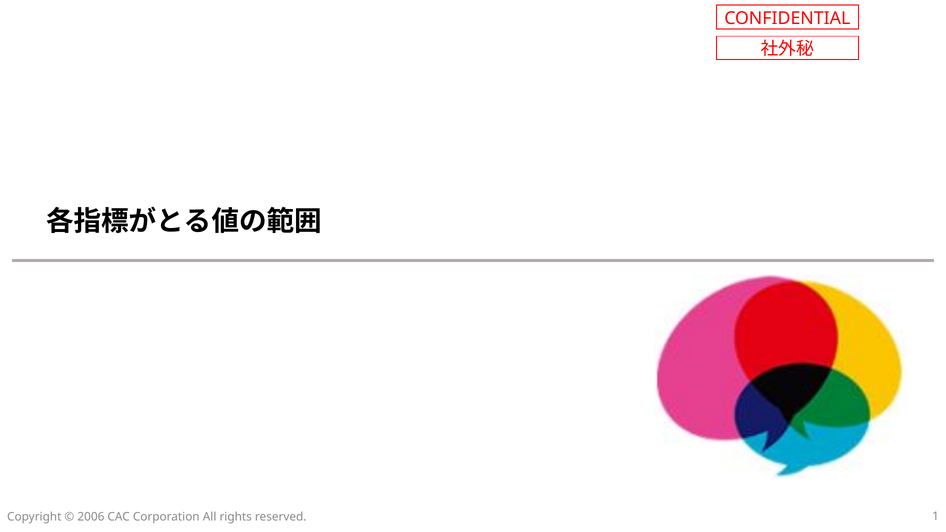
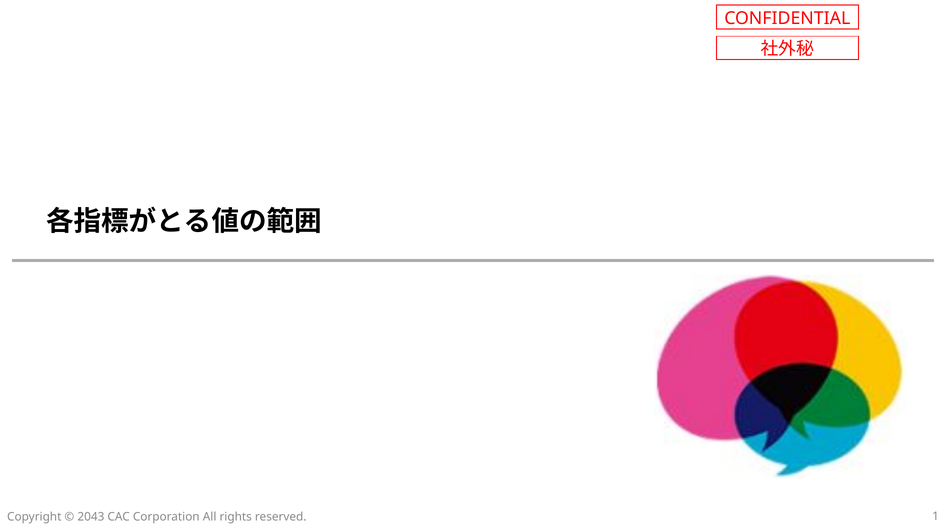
2006: 2006 -> 2043 (91, 517)
